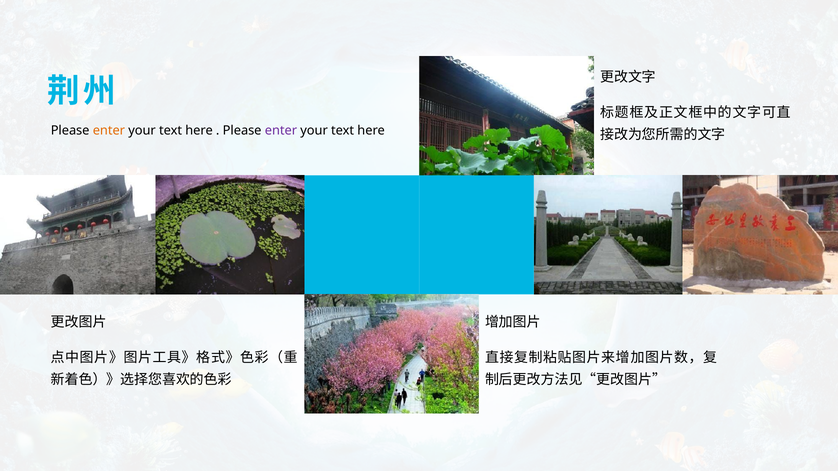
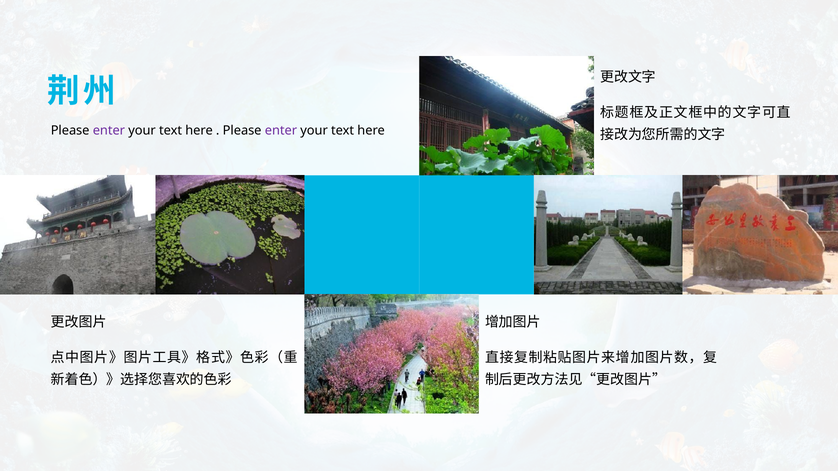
enter colour: orange -> purple (109, 131)
